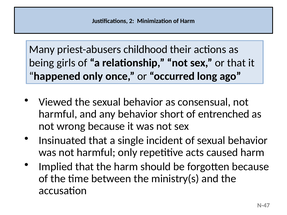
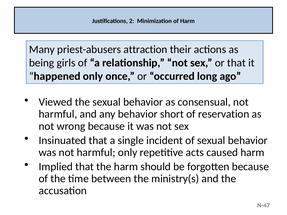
childhood: childhood -> attraction (145, 50)
entrenched: entrenched -> reservation (224, 114)
